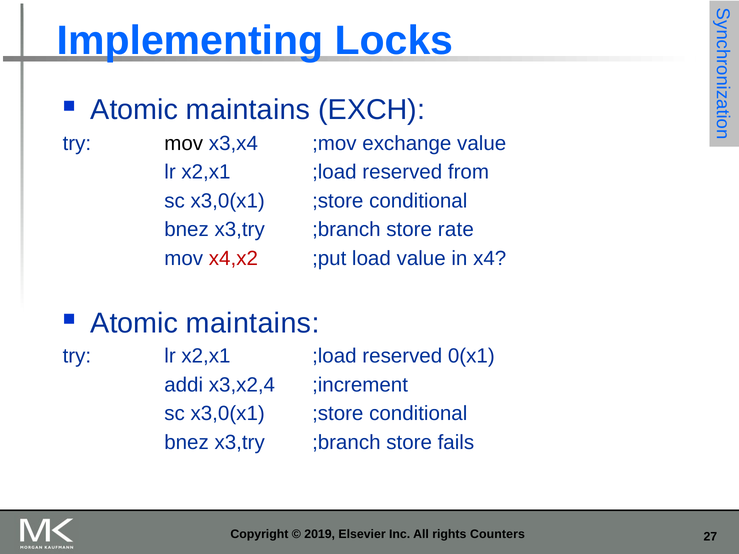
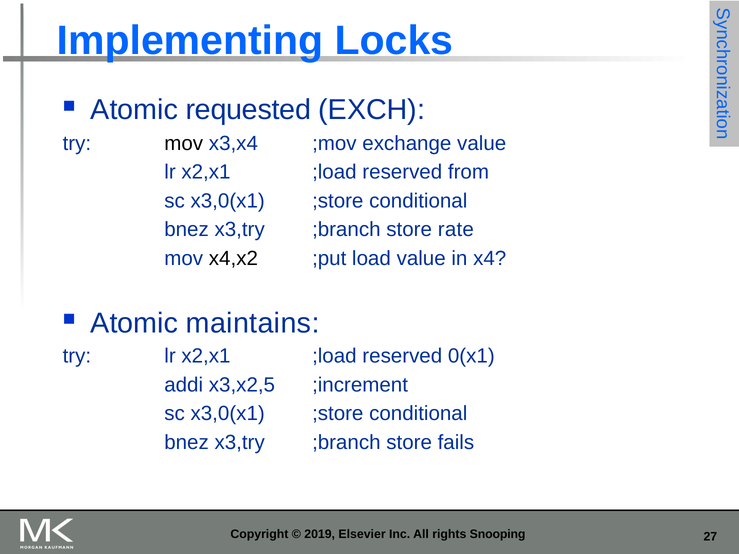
maintains: maintains -> requested (248, 110)
x4,x2 colour: red -> black (233, 259)
x3,x2,4: x3,x2,4 -> x3,x2,5 (242, 385)
Counters: Counters -> Snooping (498, 535)
